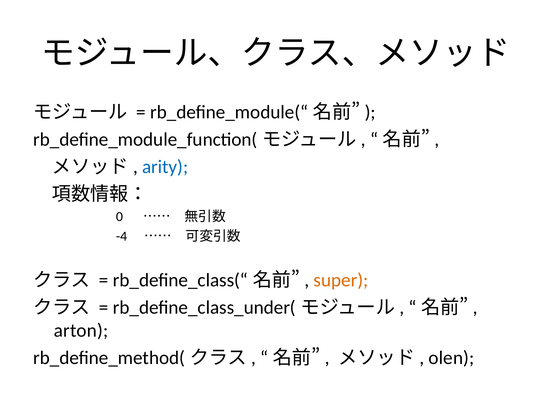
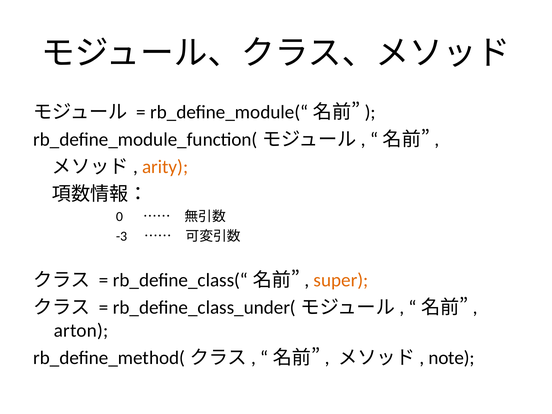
arity colour: blue -> orange (165, 167)
-4: -4 -> -3 (122, 236)
olen: olen -> note (452, 358)
